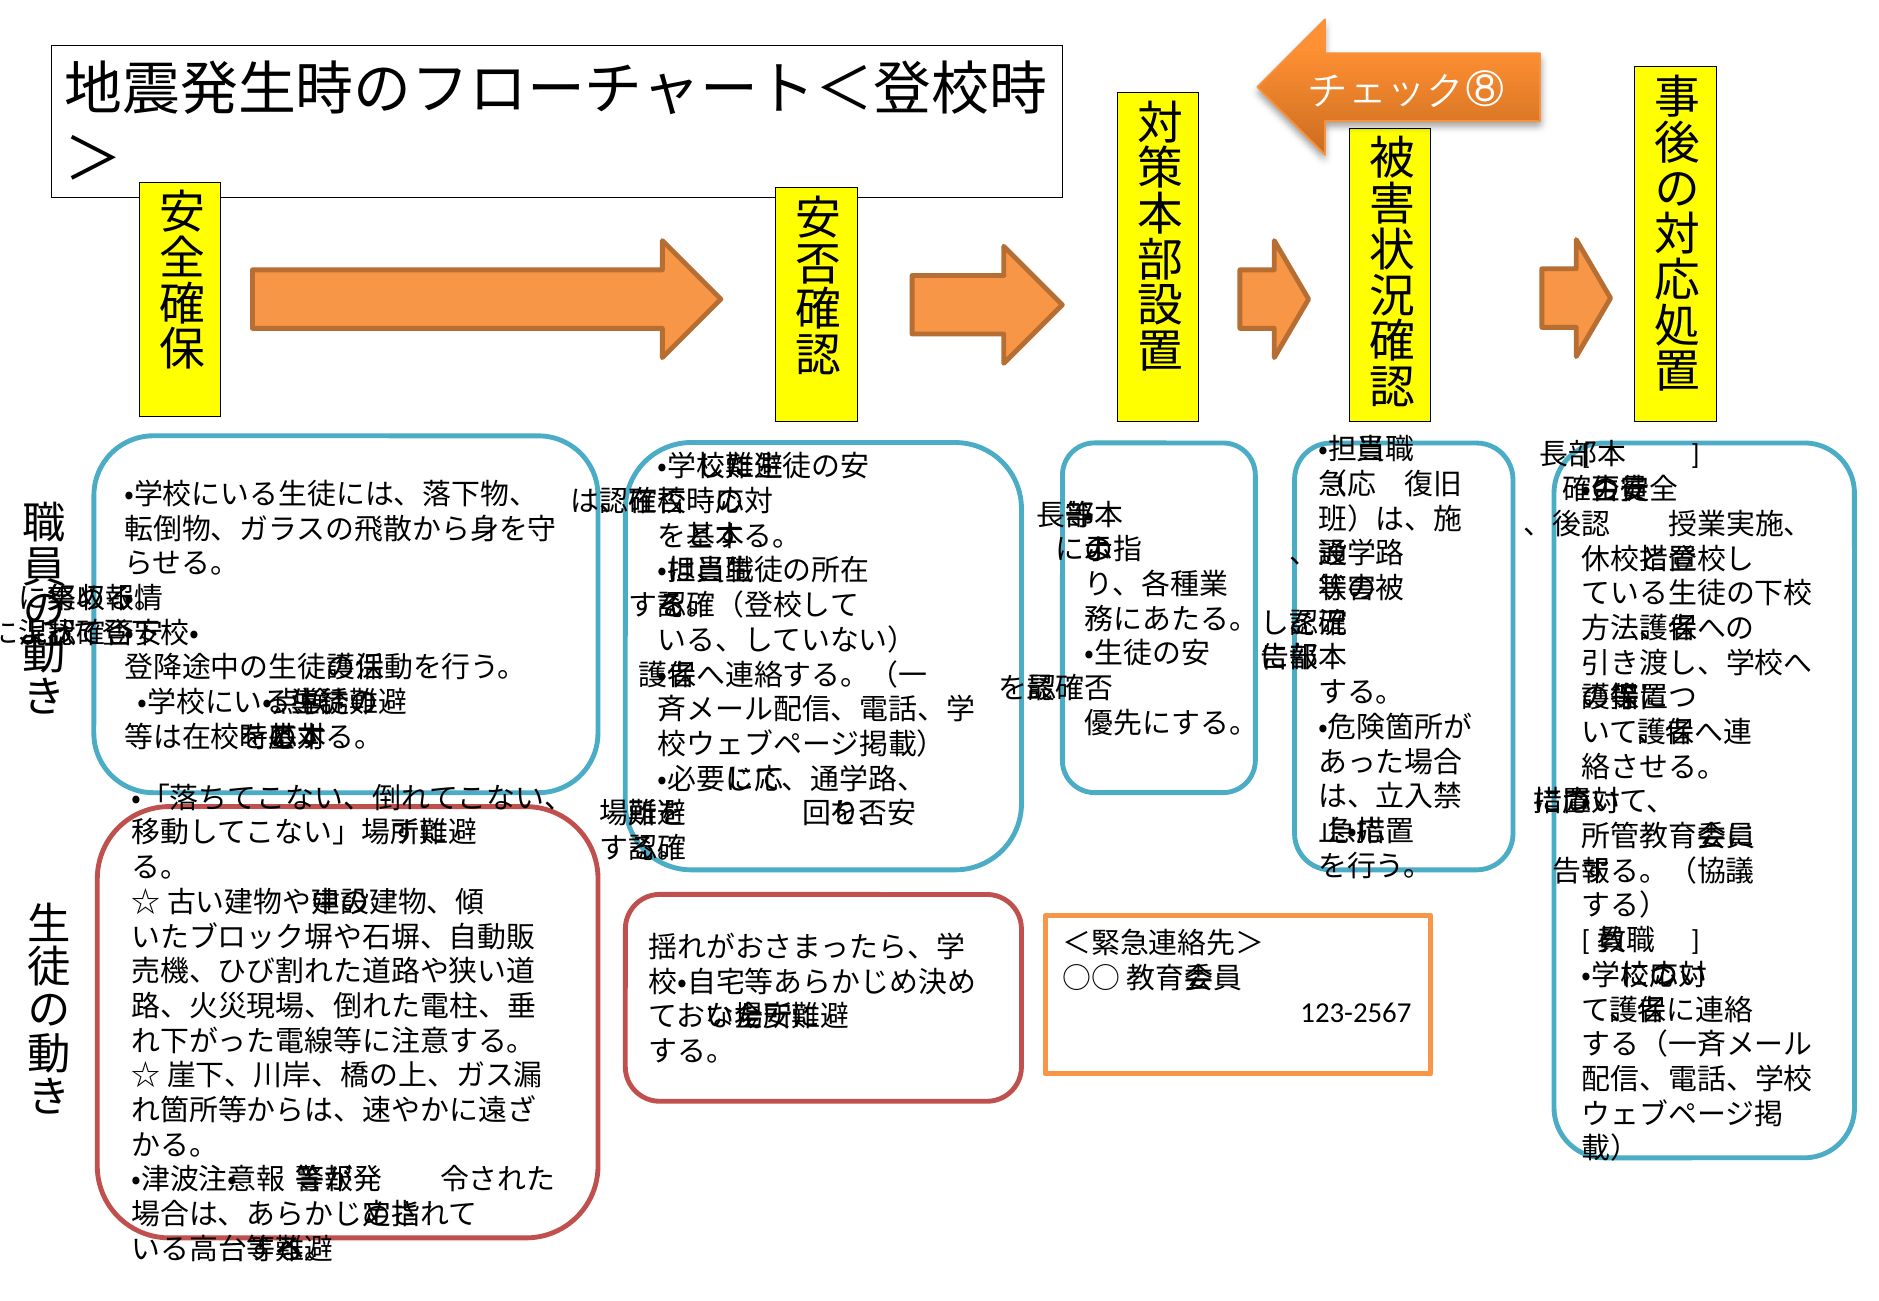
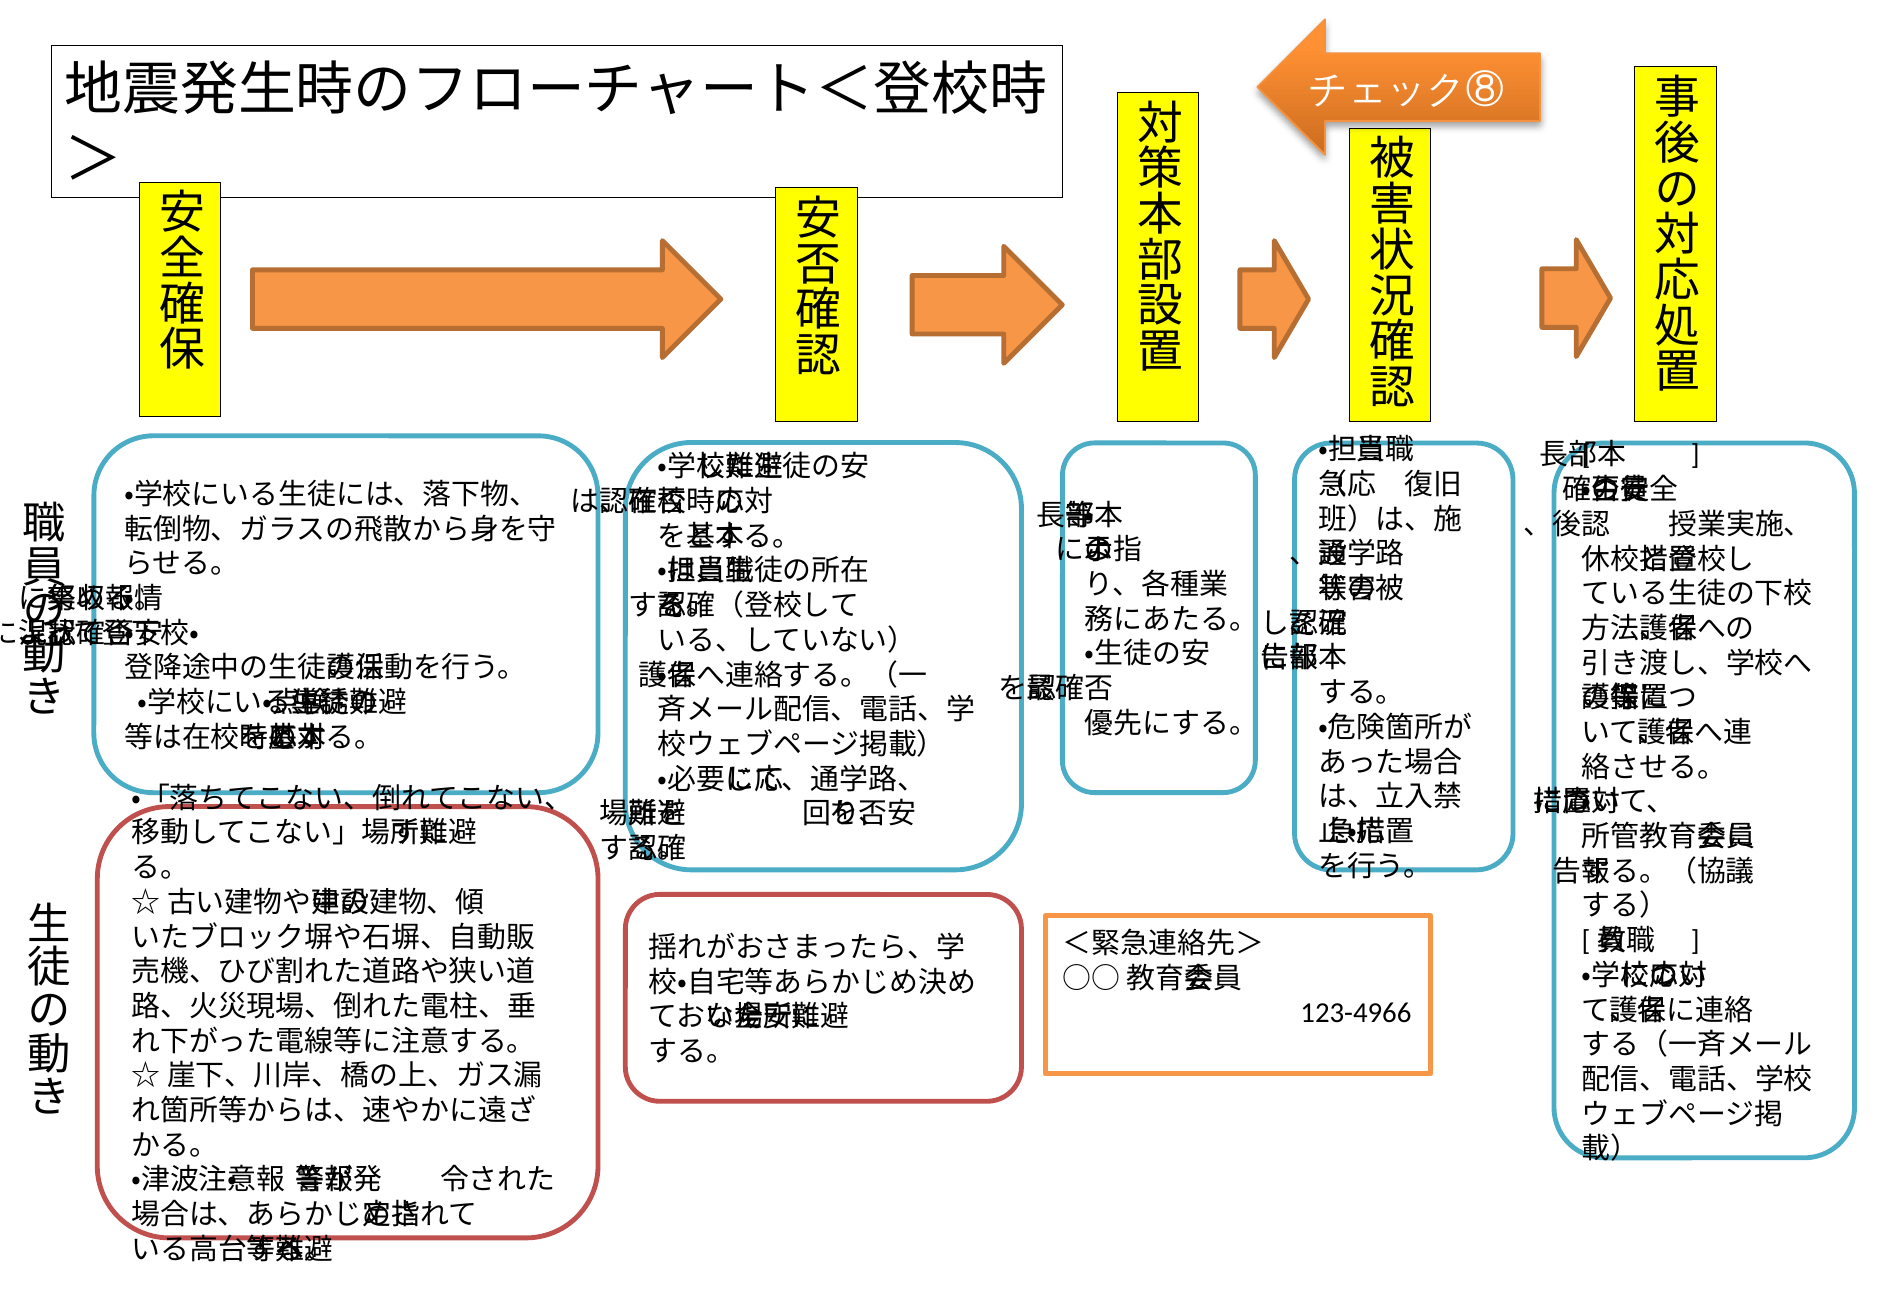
123-2567: 123-2567 -> 123-4966 (1356, 1013)
